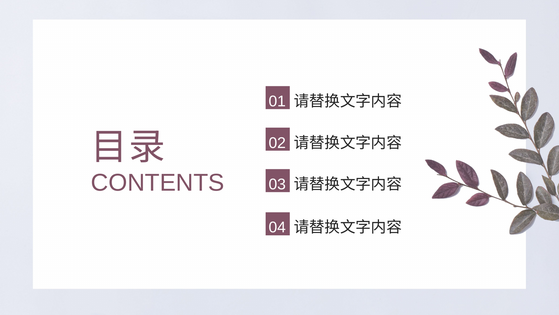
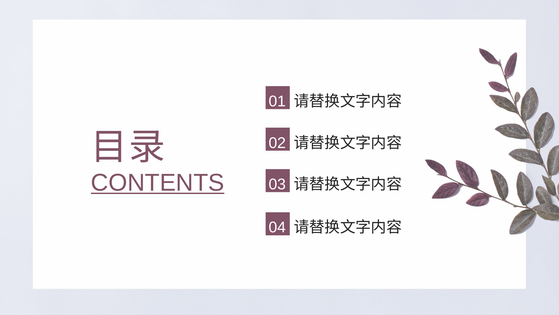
CONTENTS underline: none -> present (158, 183)
